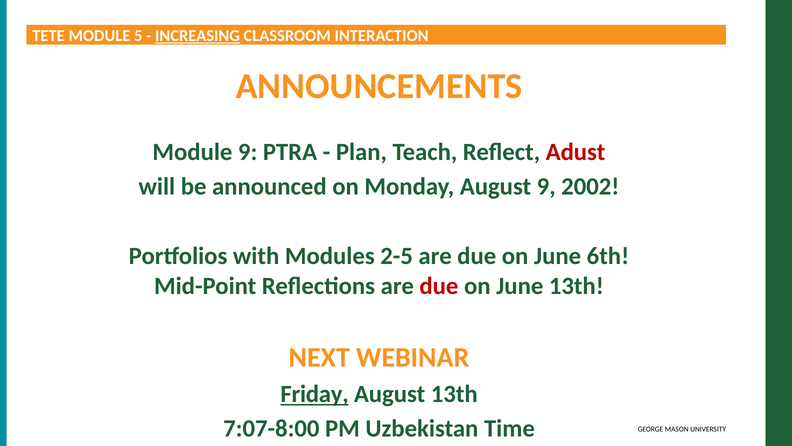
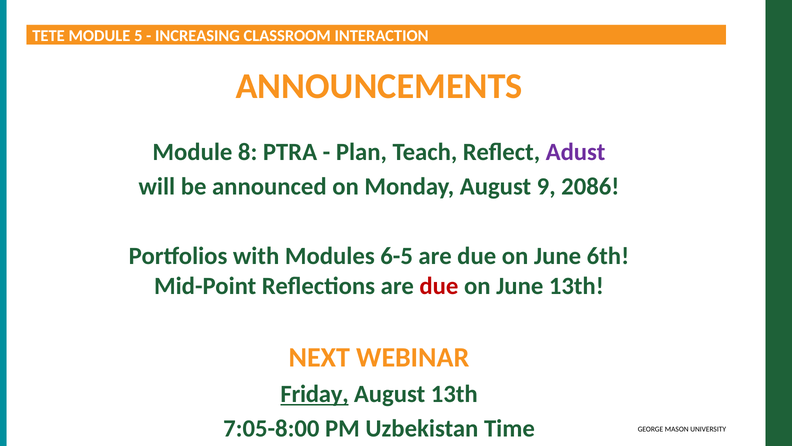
INCREASING underline: present -> none (197, 36)
Module 9: 9 -> 8 (248, 152)
Adust colour: red -> purple (576, 152)
2002: 2002 -> 2086 (590, 187)
2-5: 2-5 -> 6-5 (397, 256)
7:07-8:00: 7:07-8:00 -> 7:05-8:00 (271, 428)
